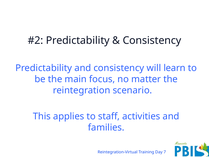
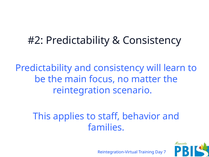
activities: activities -> behavior (141, 116)
